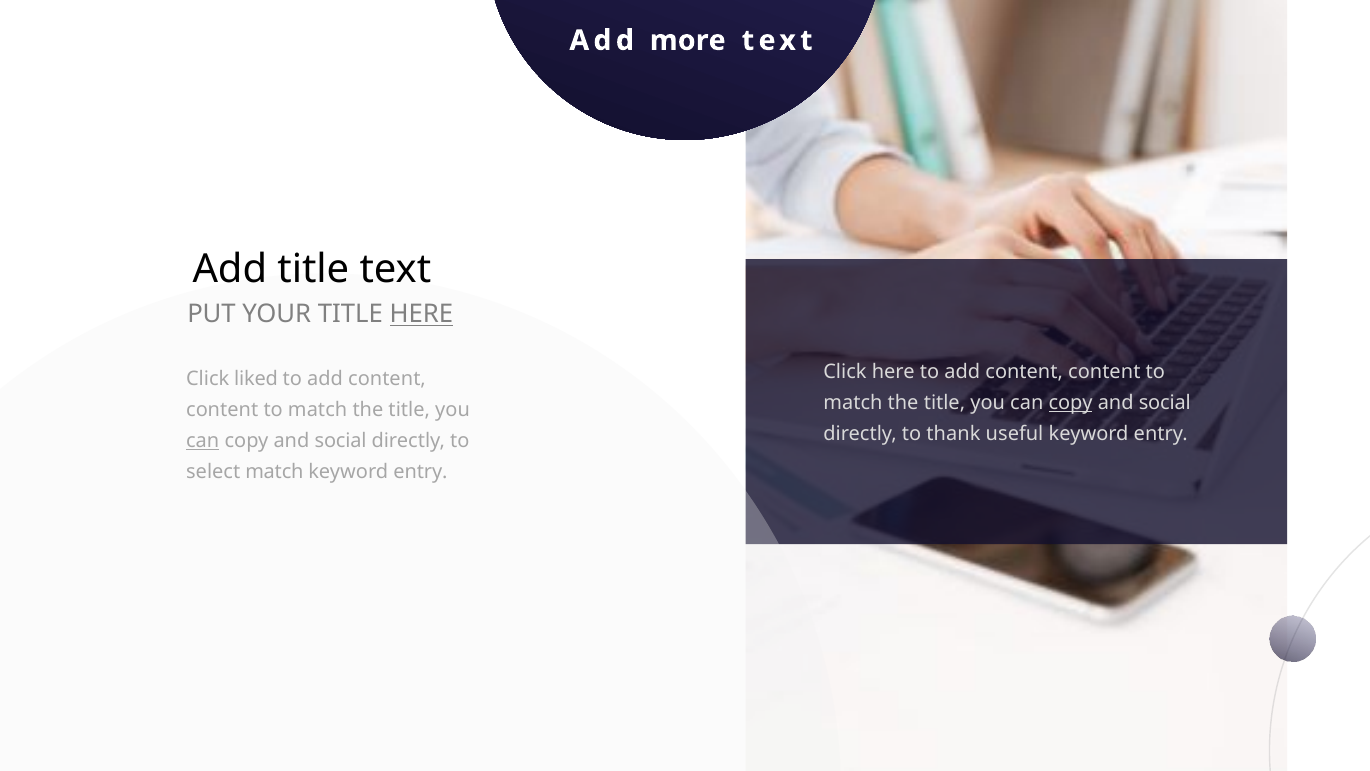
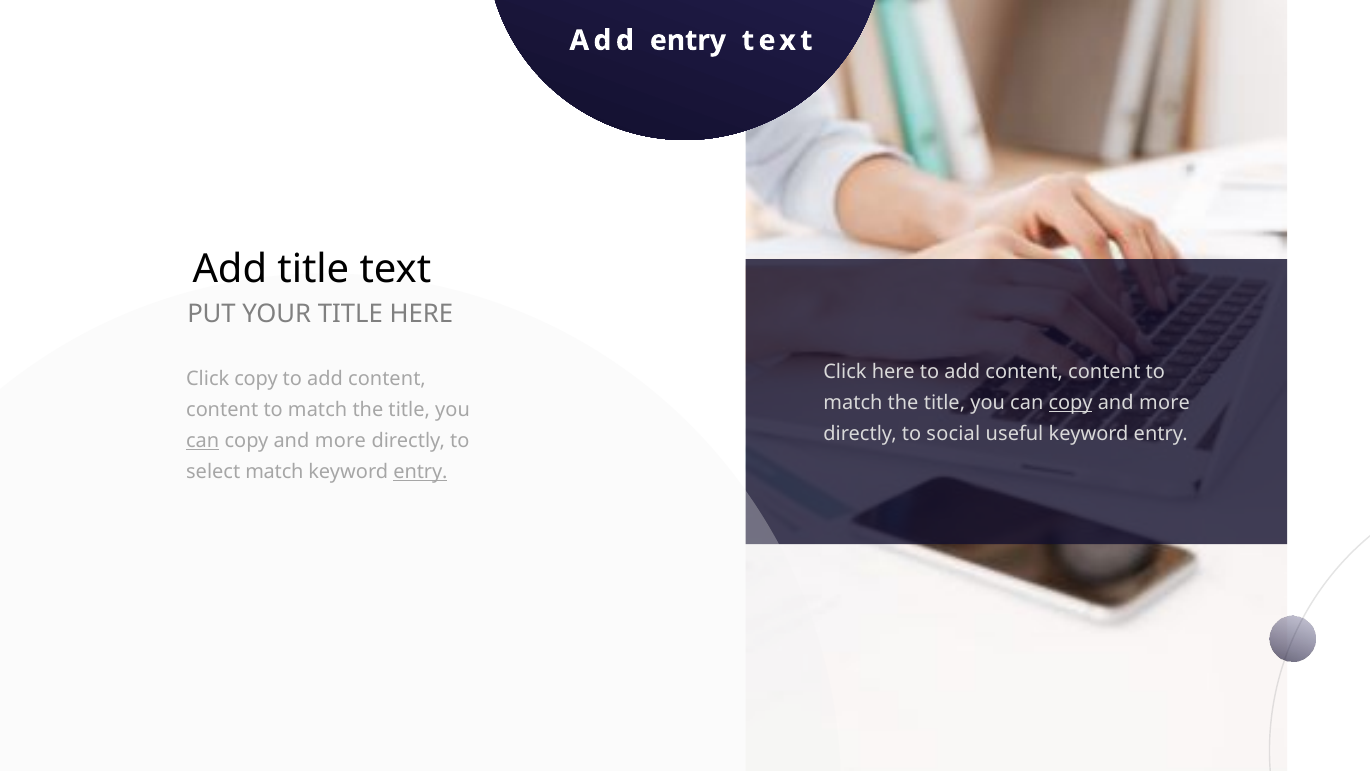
Add more: more -> entry (688, 40)
HERE underline: present -> none (421, 314)
Click liked: liked -> copy (256, 378)
social: social -> more (1165, 403)
thank: thank -> social (953, 434)
social: social -> more (340, 441)
entry underline: none -> present (420, 472)
